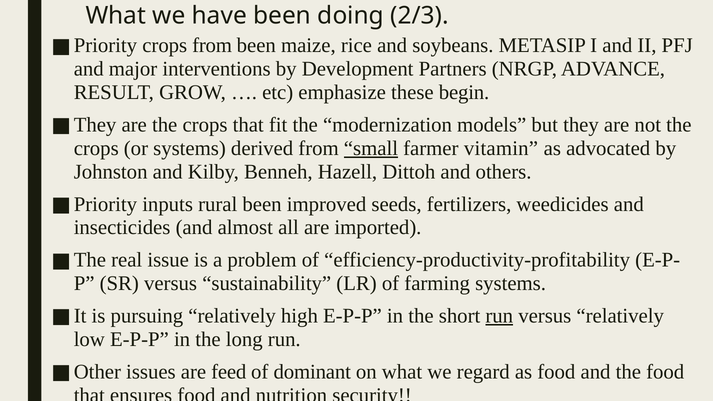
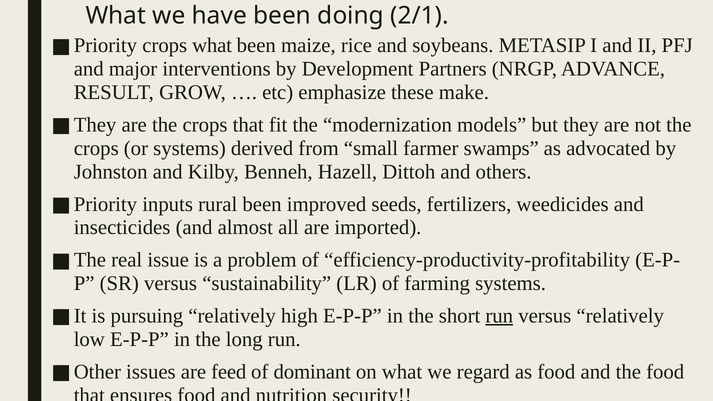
2/3: 2/3 -> 2/1 (419, 16)
crops from: from -> what (212, 45)
begin: begin -> make (464, 92)
small underline: present -> none (371, 148)
vitamin: vitamin -> swamps (501, 148)
